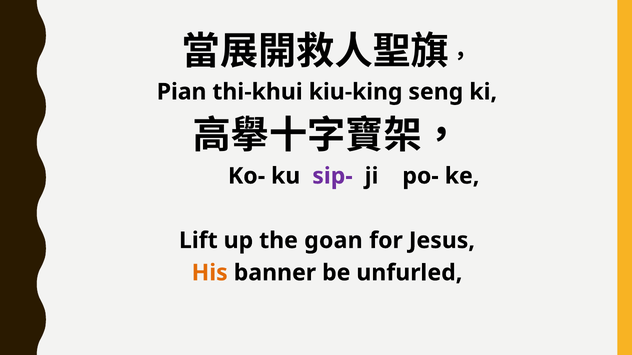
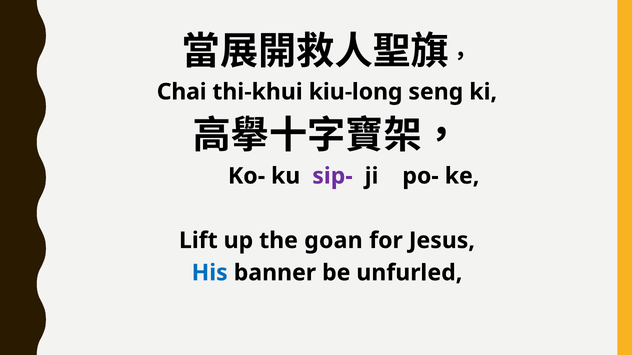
Pian: Pian -> Chai (182, 92)
kiu-king: kiu-king -> kiu-long (356, 92)
His colour: orange -> blue (210, 273)
